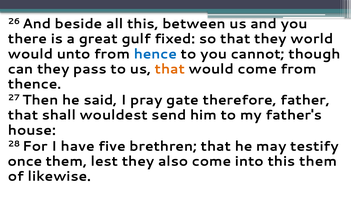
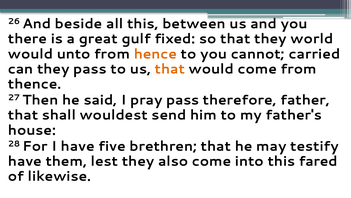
hence colour: blue -> orange (155, 54)
though: though -> carried (314, 54)
pray gate: gate -> pass (183, 100)
once: once -> have (25, 161)
this them: them -> fared (318, 161)
